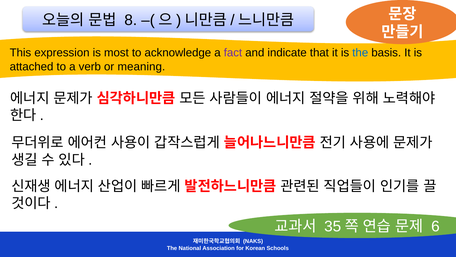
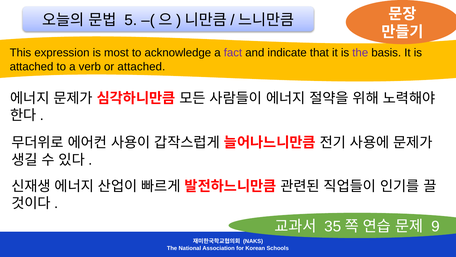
8: 8 -> 5 (131, 20)
the colour: blue -> purple (360, 53)
or meaning: meaning -> attached (141, 66)
6: 6 -> 9 (435, 226)
